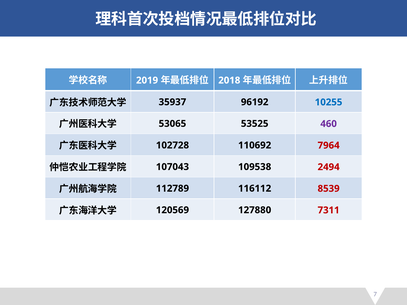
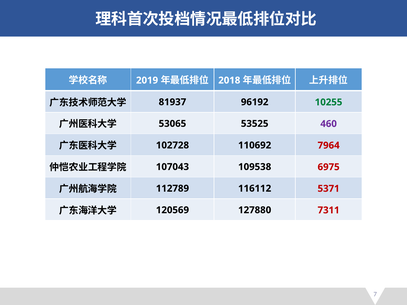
35937: 35937 -> 81937 (172, 102)
10255 colour: blue -> green (329, 102)
2494: 2494 -> 6975 (329, 167)
8539: 8539 -> 5371 (329, 189)
